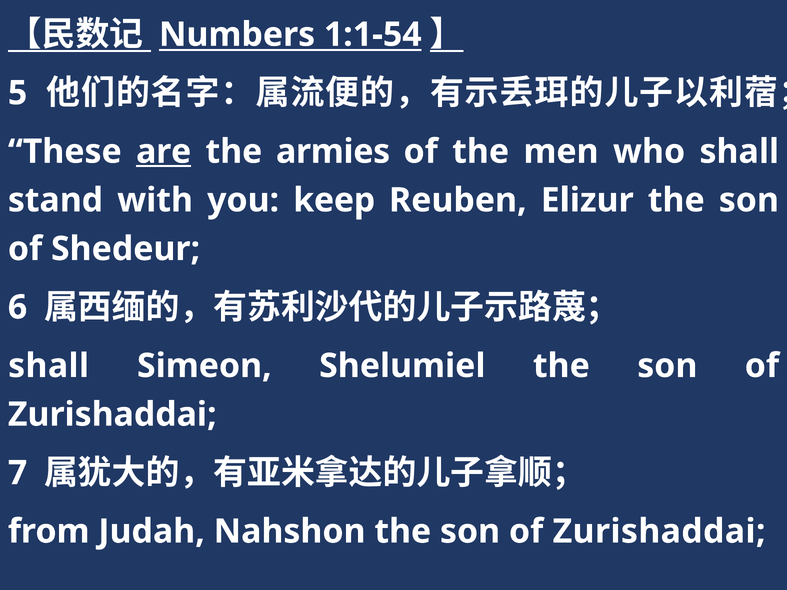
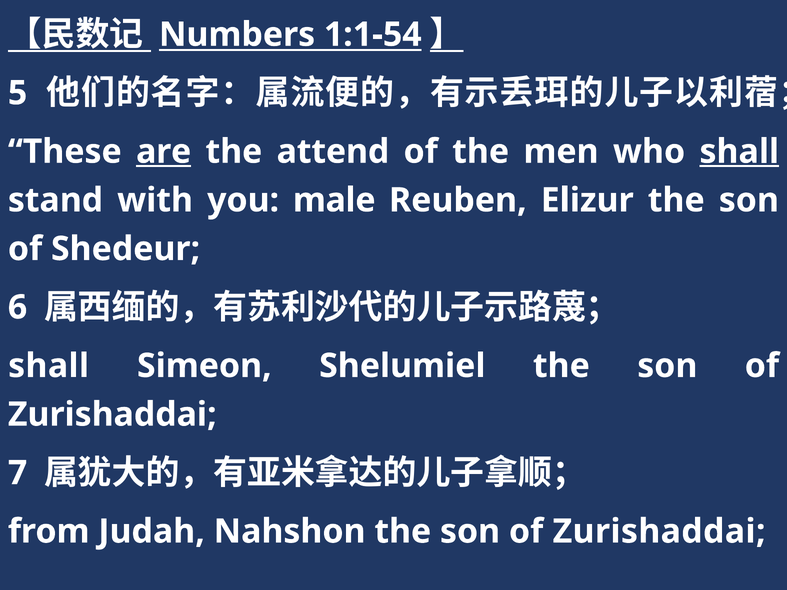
armies: armies -> attend (333, 152)
shall underline: none -> present (739, 152)
keep: keep -> male (334, 200)
